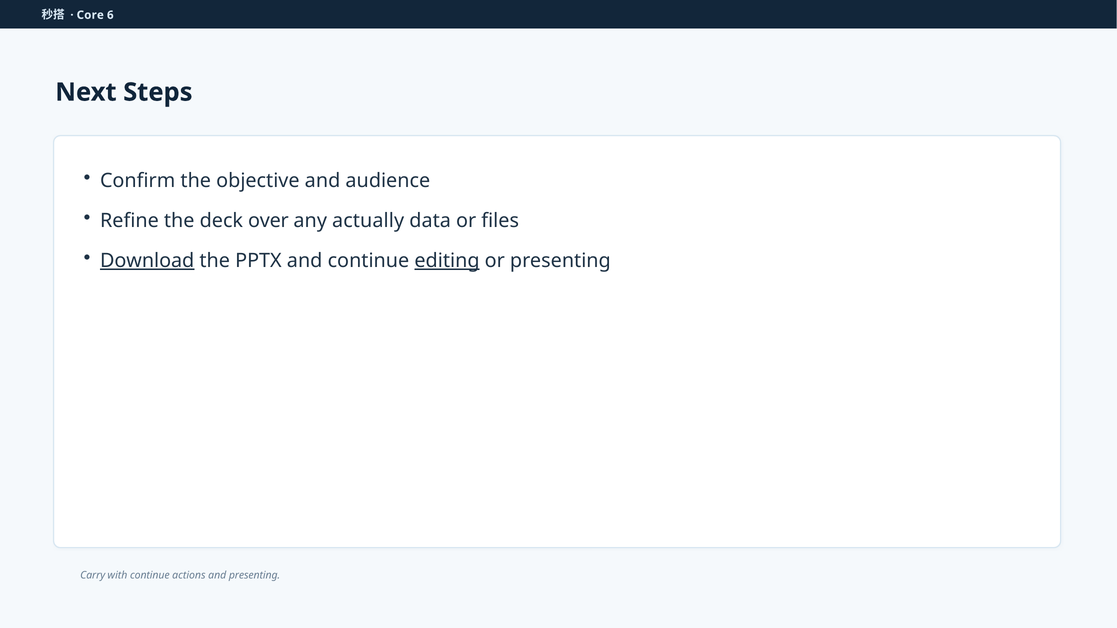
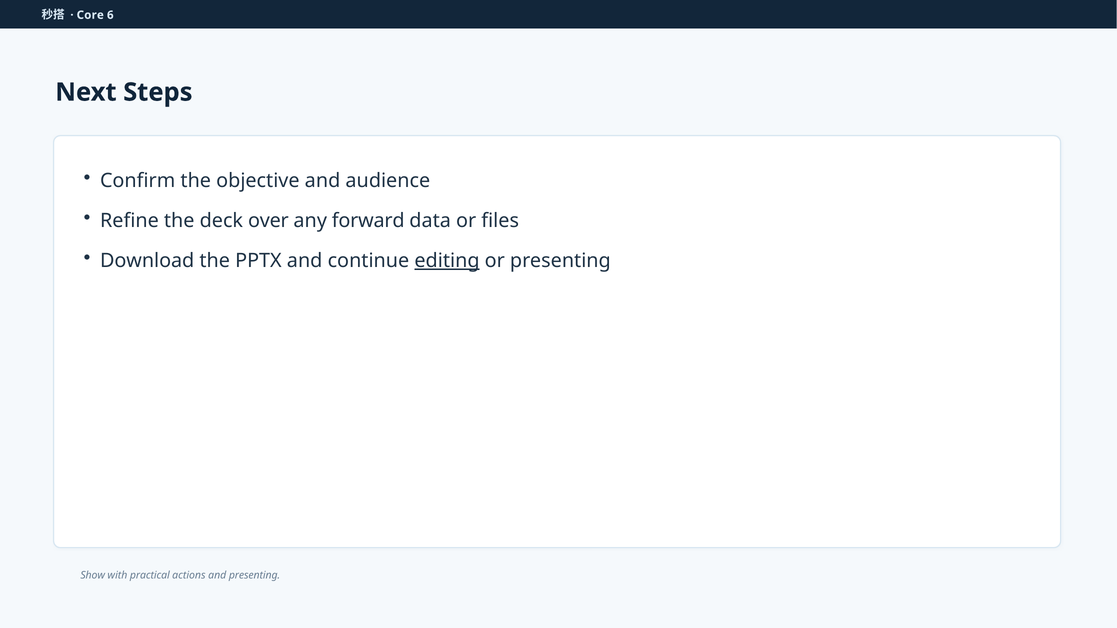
actually: actually -> forward (368, 221)
Download underline: present -> none (147, 261)
Carry: Carry -> Show (93, 575)
with continue: continue -> practical (150, 575)
